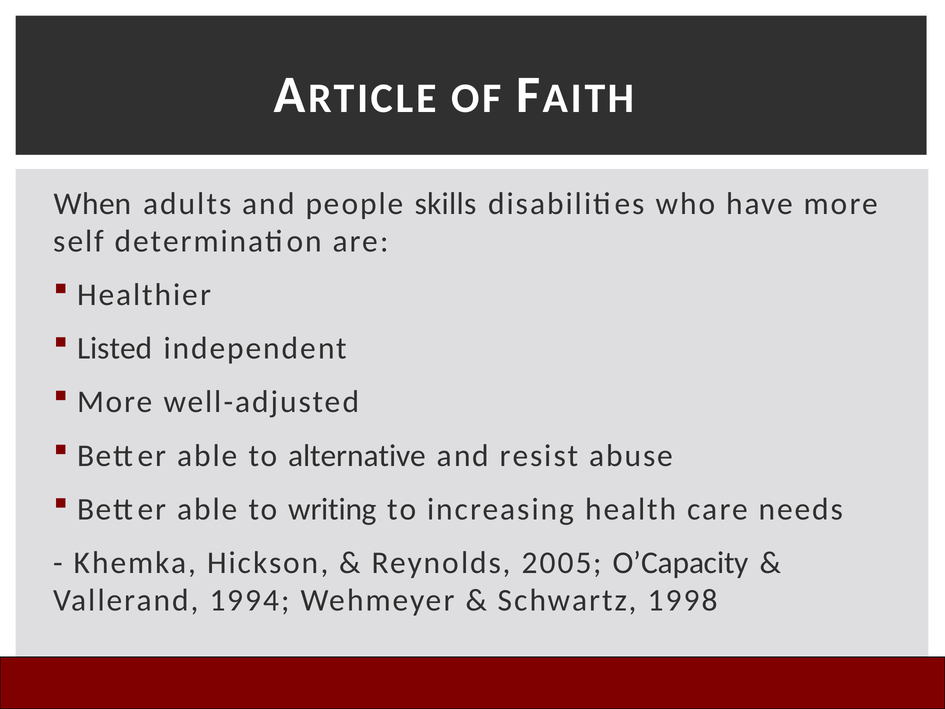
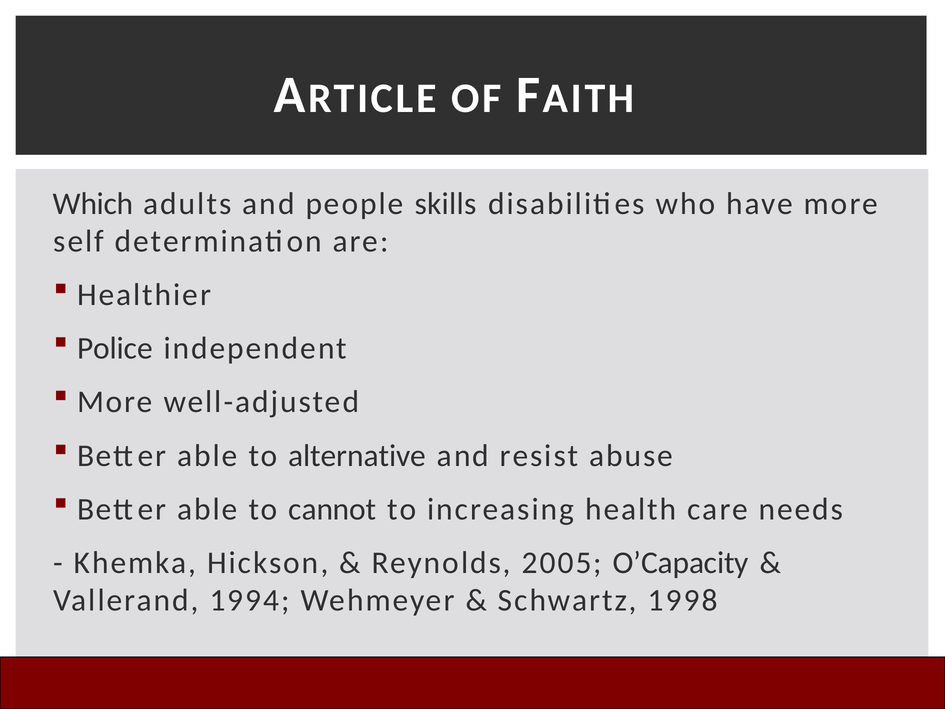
When: When -> Which (93, 204)
Listed: Listed -> Police (115, 348)
writing: writing -> cannot (332, 509)
